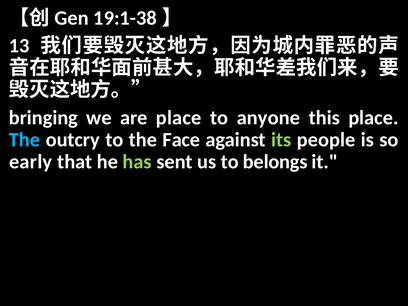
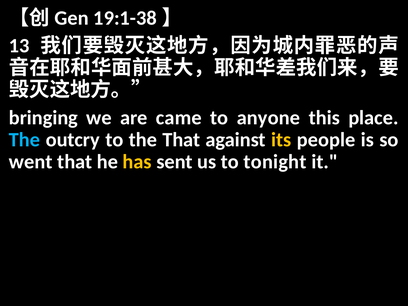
are place: place -> came (179, 118)
the Face: Face -> That (181, 140)
its colour: light green -> yellow (281, 140)
early: early -> went (31, 162)
has colour: light green -> yellow (137, 162)
belongs: belongs -> tonight (275, 162)
